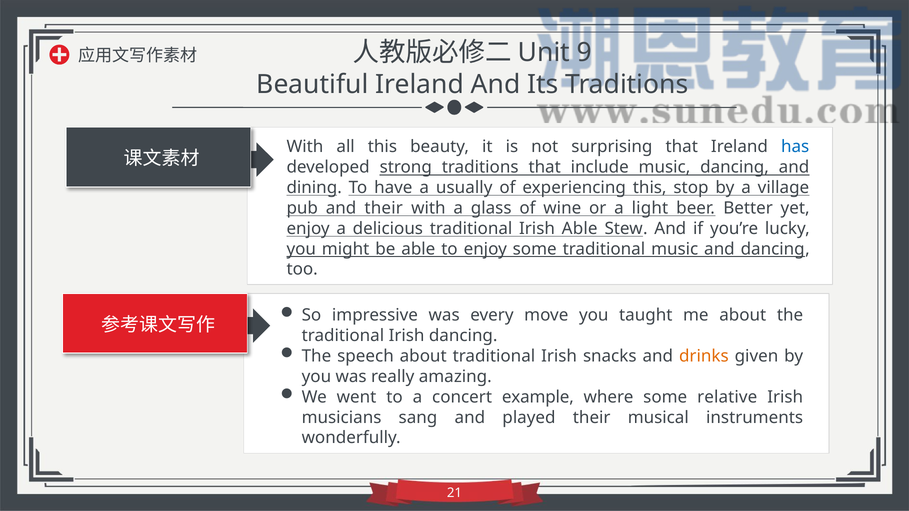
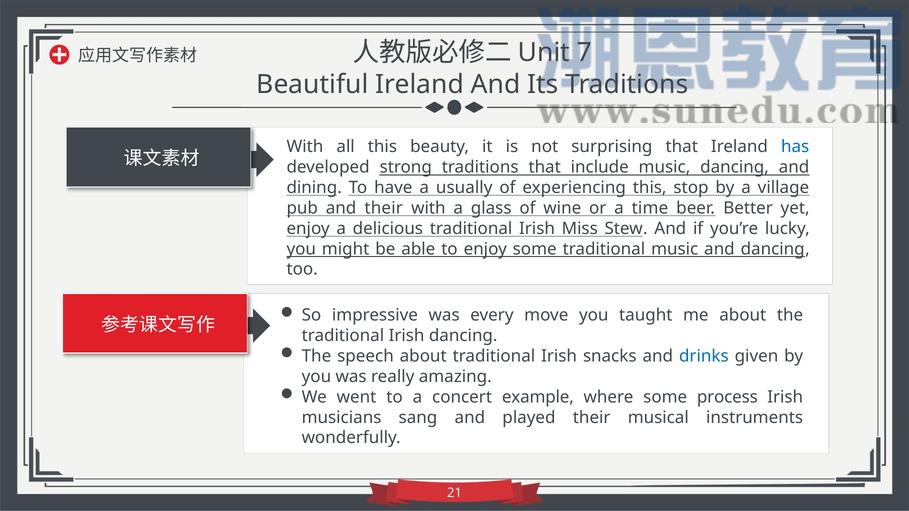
9: 9 -> 7 (584, 53)
light: light -> time (650, 208)
Irish Able: Able -> Miss (580, 228)
drinks colour: orange -> blue (704, 356)
relative: relative -> process (727, 397)
